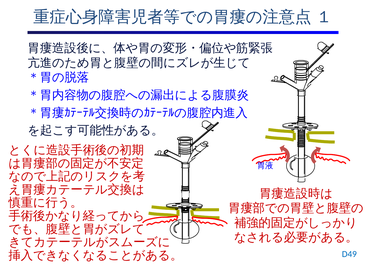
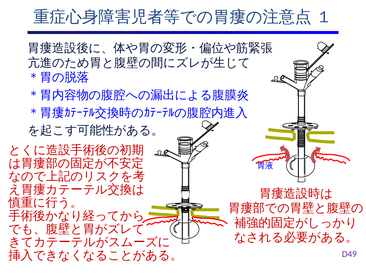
D49 colour: blue -> purple (349, 255)
